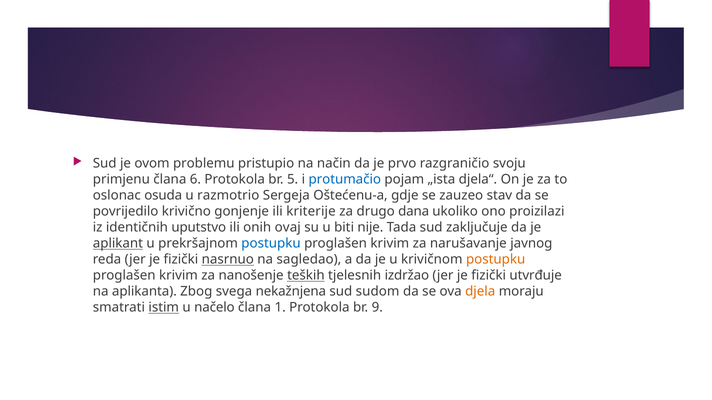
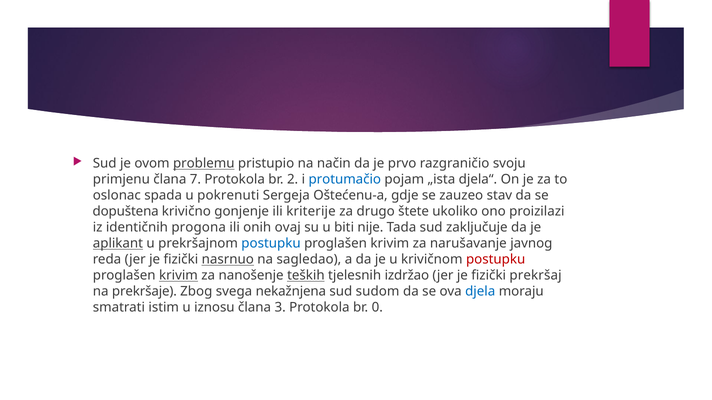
problemu underline: none -> present (204, 164)
6: 6 -> 7 (195, 180)
5: 5 -> 2 (293, 180)
osuda: osuda -> spada (163, 196)
razmotrio: razmotrio -> pokrenuti (228, 196)
povrijedilo: povrijedilo -> dopuštena (126, 212)
dana: dana -> štete (414, 212)
uputstvo: uputstvo -> progona (199, 228)
postupku colour: orange -> red (496, 260)
krivim underline: none -> present (178, 276)
utvrđuje: utvrđuje -> prekršaj (536, 276)
aplikanta: aplikanta -> prekršaje (144, 292)
djela colour: orange -> blue (480, 292)
istim underline: present -> none (164, 308)
načelo: načelo -> iznosu (214, 308)
1: 1 -> 3 (280, 308)
9: 9 -> 0 (377, 308)
